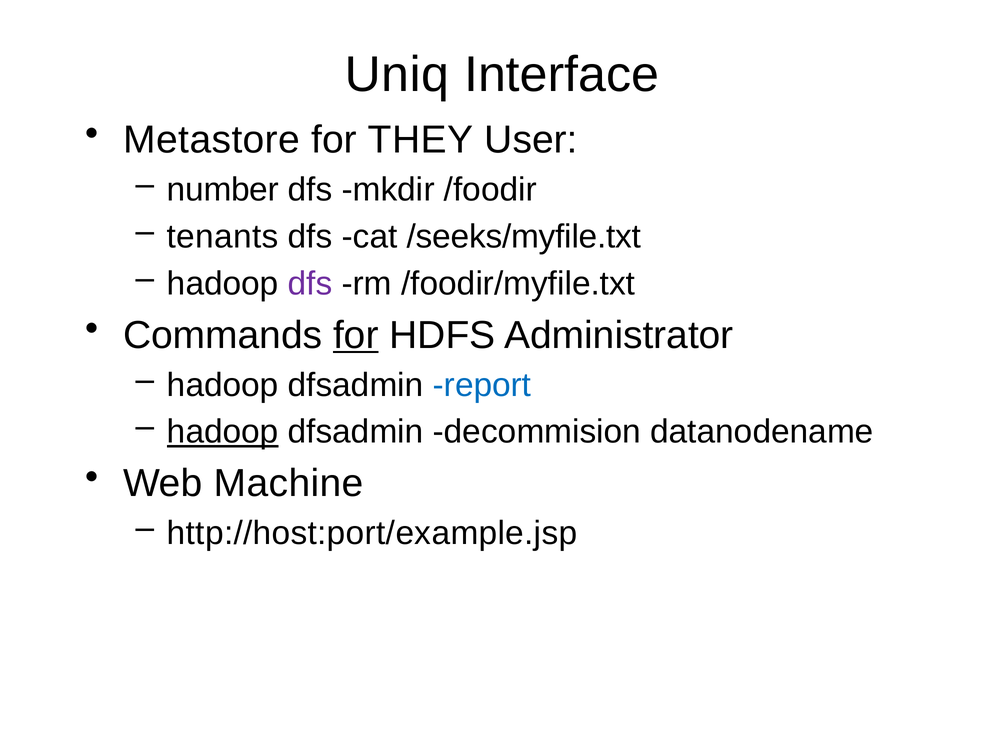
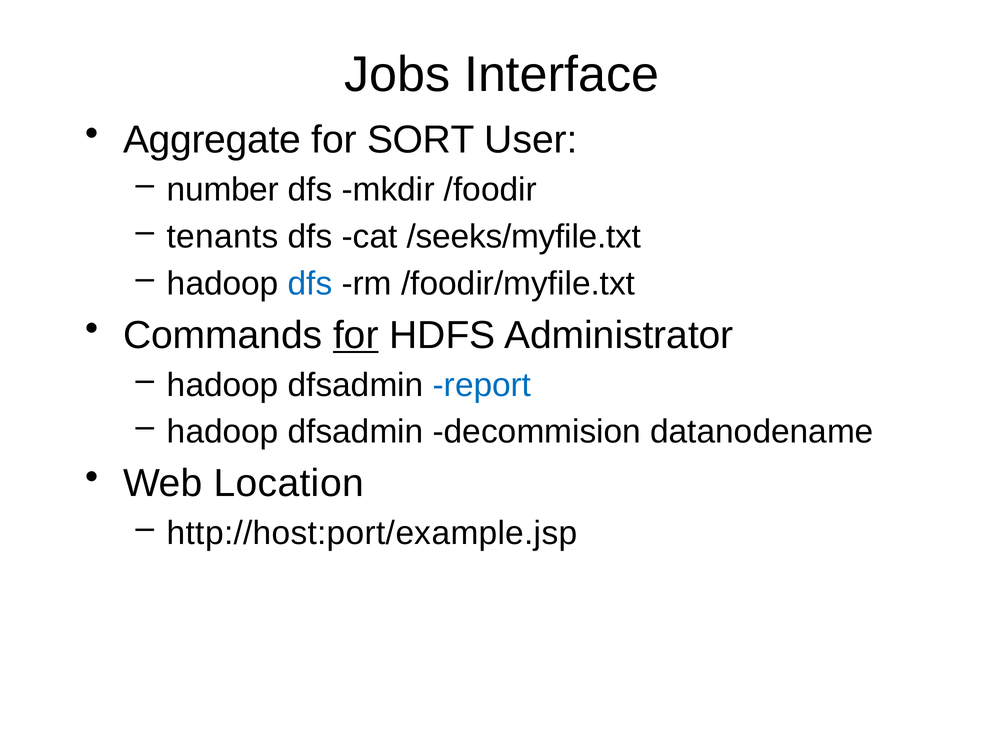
Uniq: Uniq -> Jobs (397, 75)
Metastore: Metastore -> Aggregate (212, 140)
THEY: THEY -> SORT (421, 140)
dfs colour: purple -> blue (310, 283)
hadoop underline: present -> none (223, 432)
Machine: Machine -> Location (289, 484)
